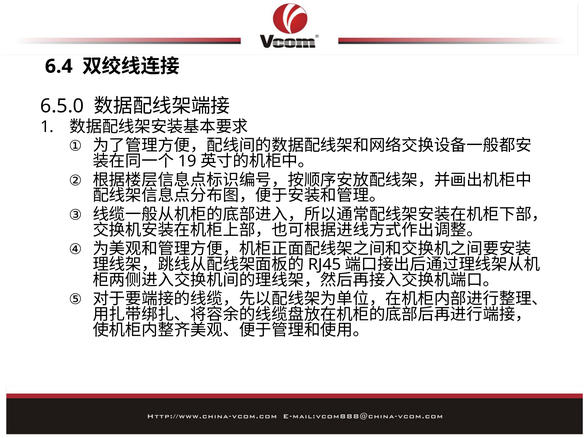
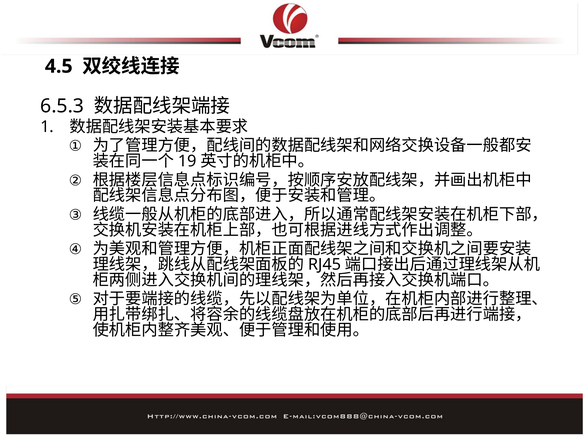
6.4: 6.4 -> 4.5 (59, 66)
6.5.0: 6.5.0 -> 6.5.3 (62, 106)
